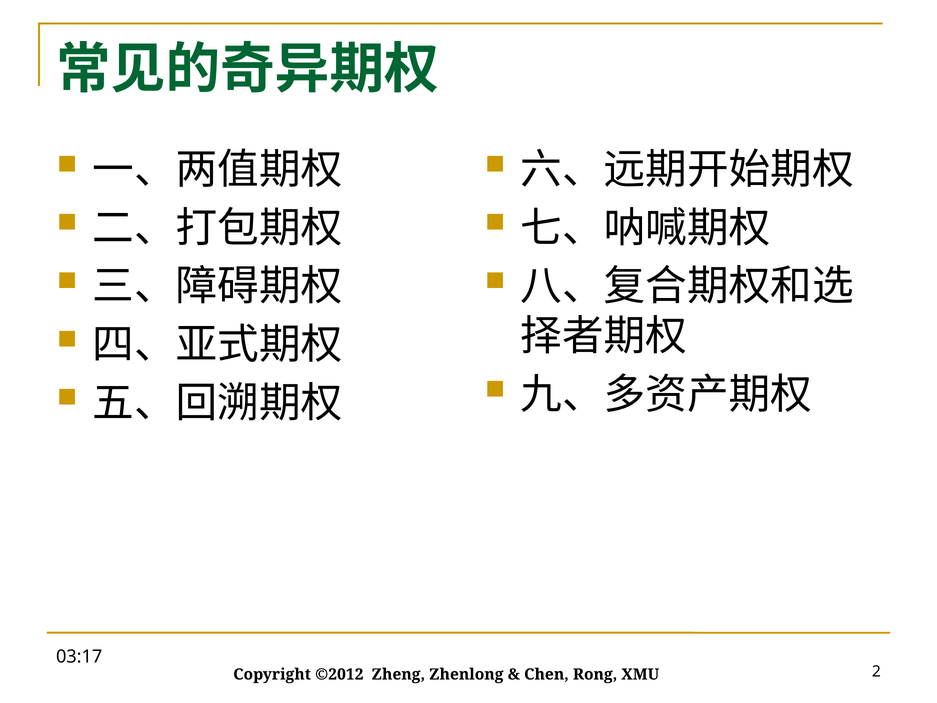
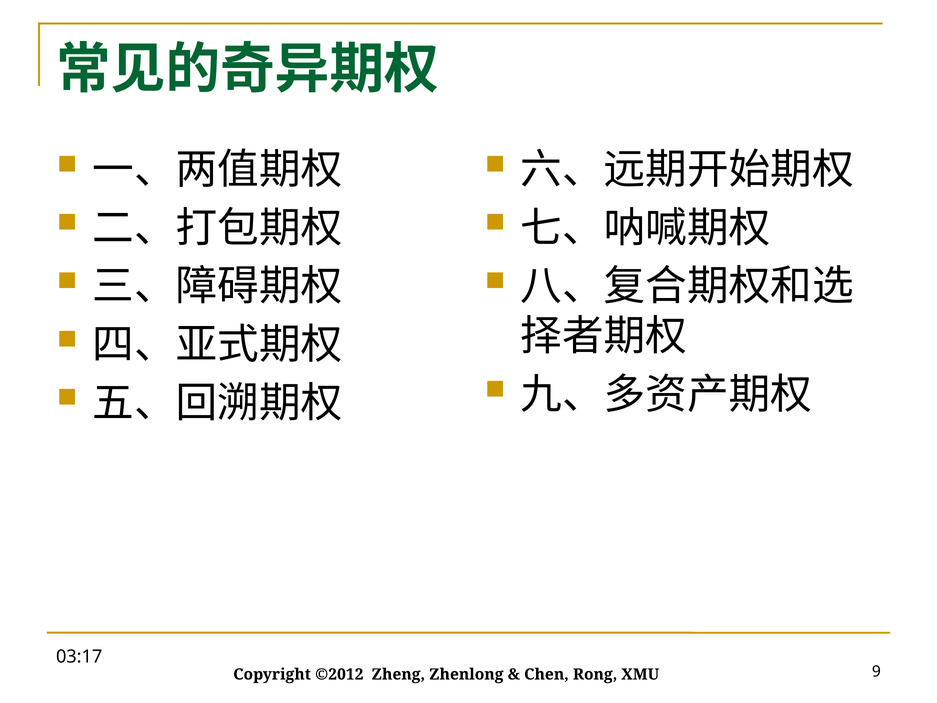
2: 2 -> 9 (876, 671)
